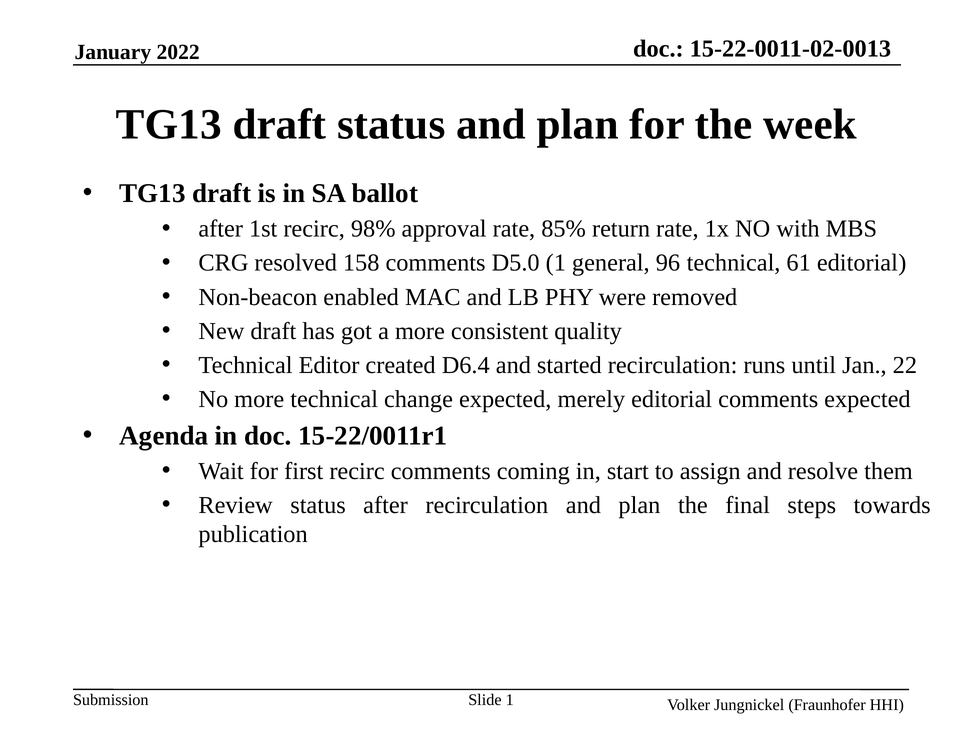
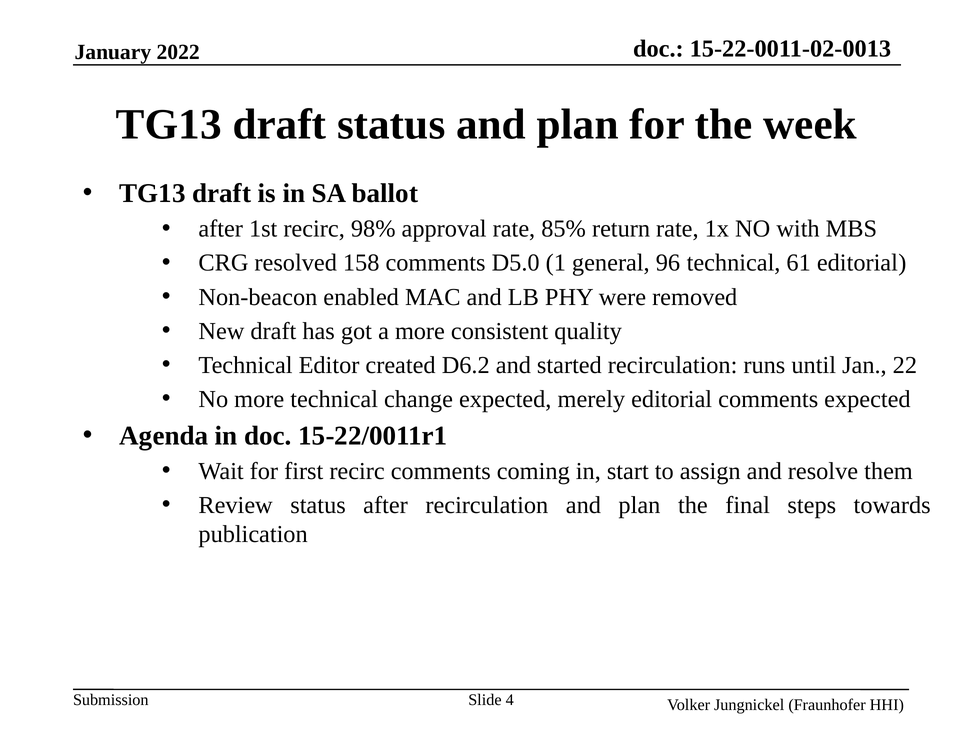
D6.4: D6.4 -> D6.2 (466, 365)
Slide 1: 1 -> 4 (510, 701)
